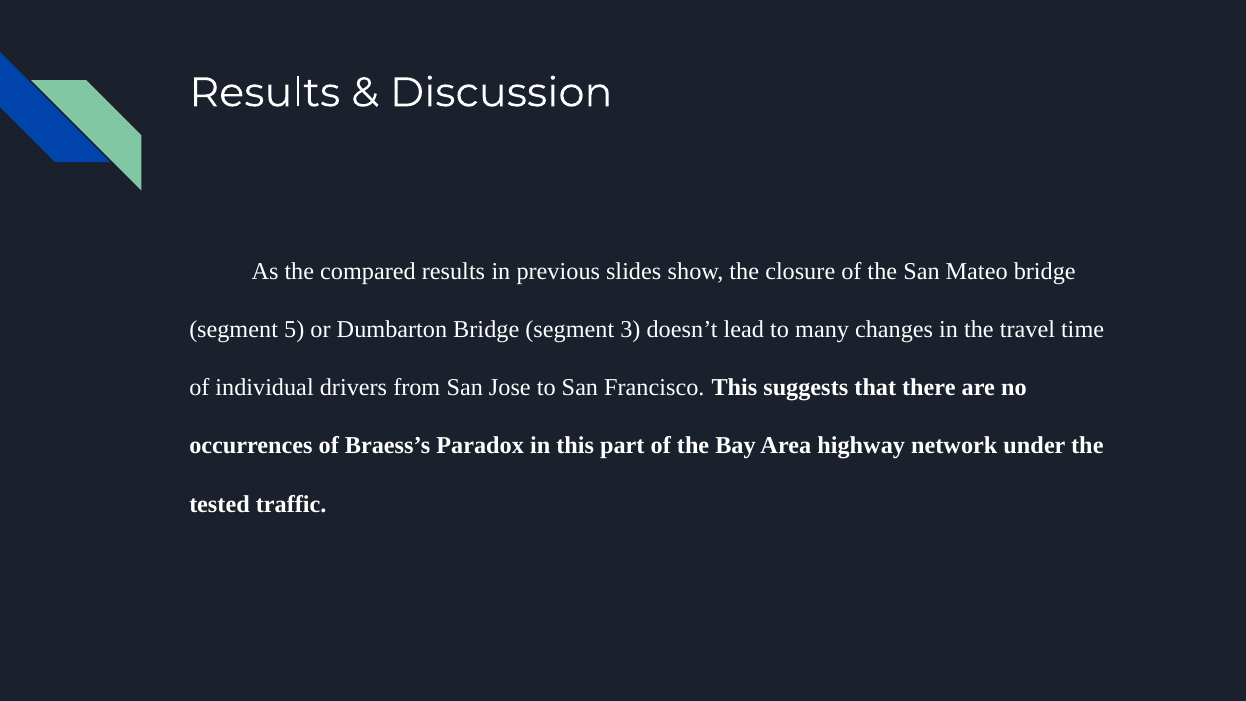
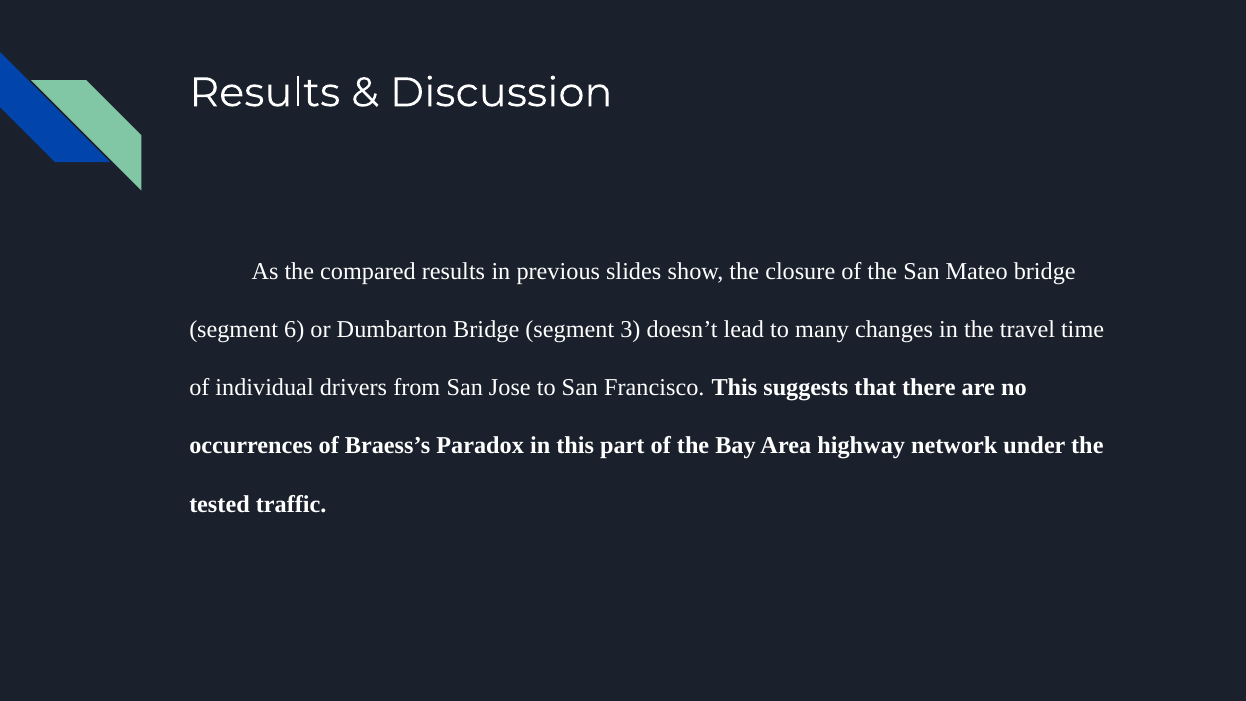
5: 5 -> 6 (294, 330)
